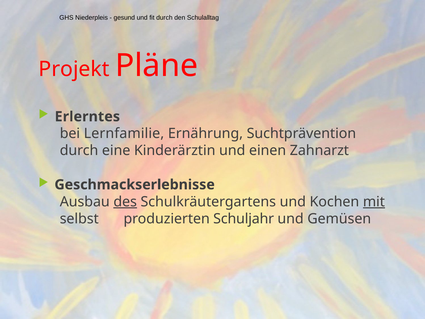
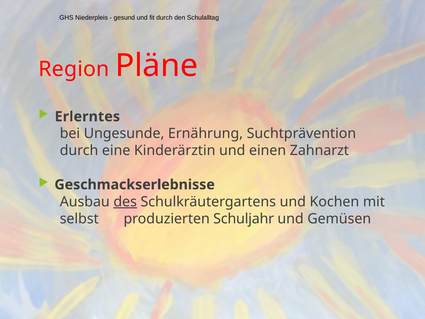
Projekt: Projekt -> Region (74, 69)
Lernfamilie: Lernfamilie -> Ungesunde (124, 134)
mit underline: present -> none (374, 202)
